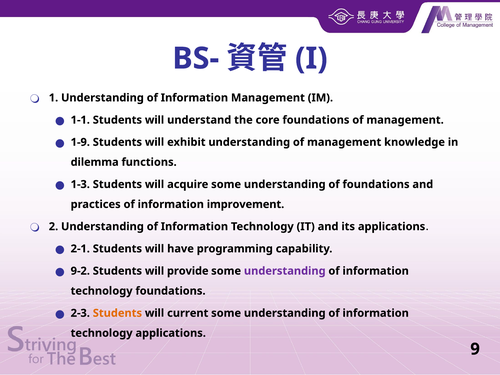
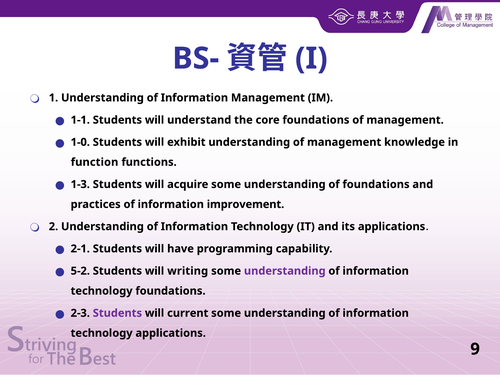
1-9: 1-9 -> 1-0 (80, 142)
dilemma: dilemma -> function (95, 162)
9-2: 9-2 -> 5-2 (80, 271)
provide: provide -> writing (188, 271)
Students colour: orange -> purple (117, 313)
